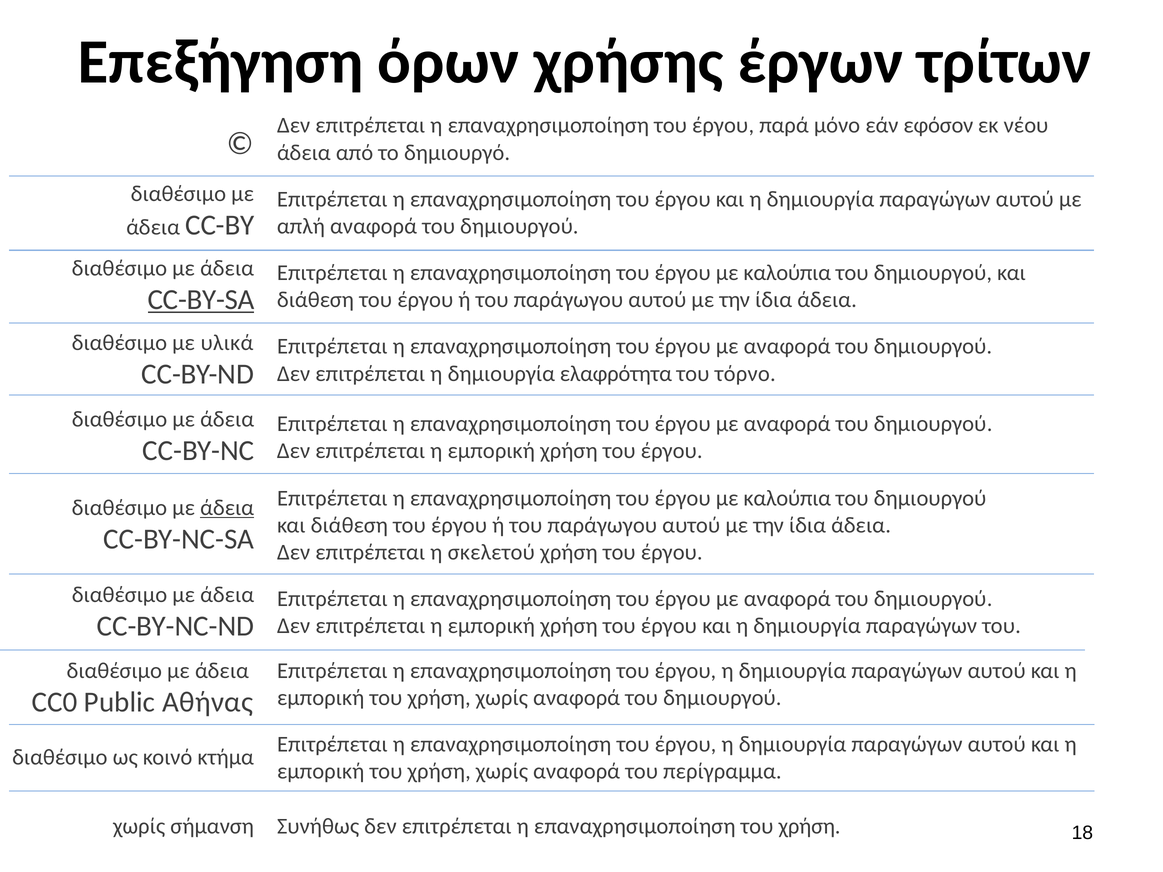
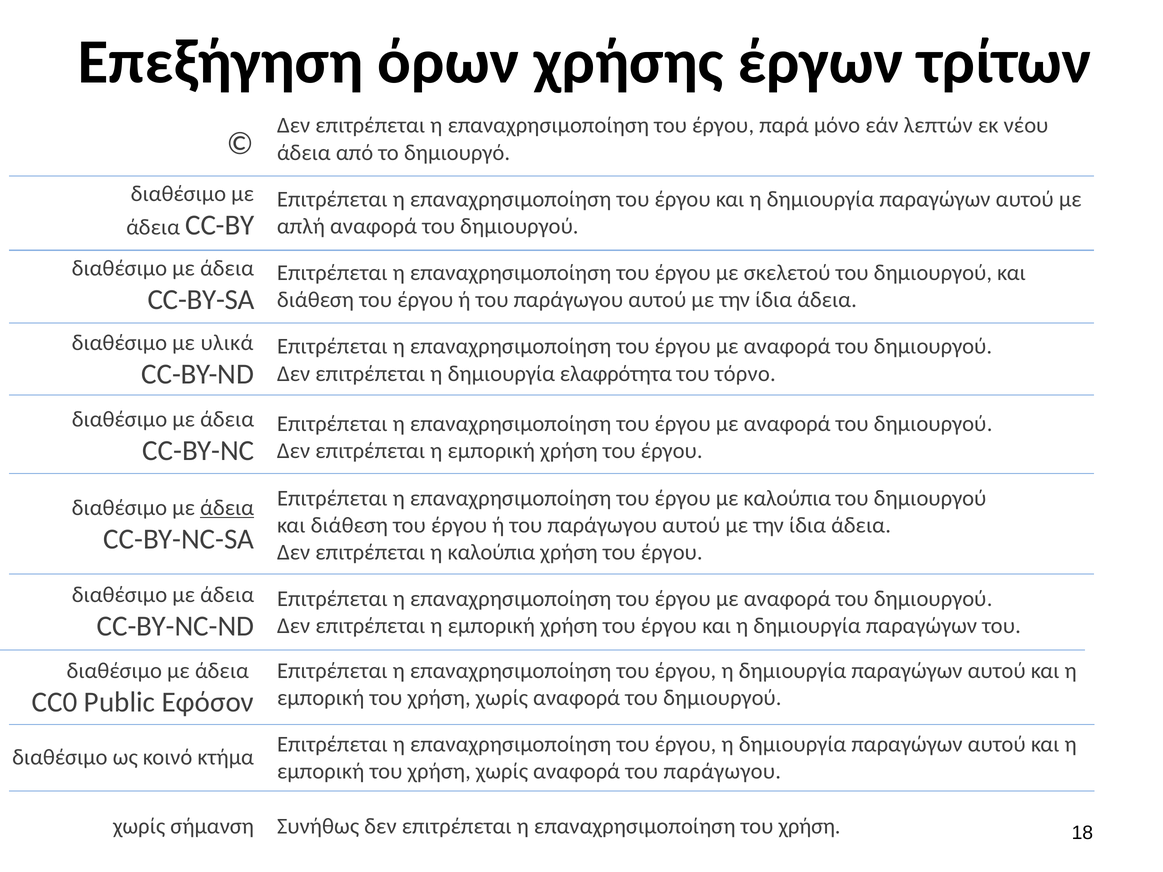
εφόσον: εφόσον -> λεπτών (938, 126)
καλούπια: καλούπια -> σκελετού (787, 273)
CC-BY-SA underline: present -> none (201, 300)
η σκελετού: σκελετού -> καλούπια (491, 553)
Αθήνας: Αθήνας -> Εφόσον (208, 703)
αναφορά του περίγραμμα: περίγραμμα -> παράγωγου (722, 771)
